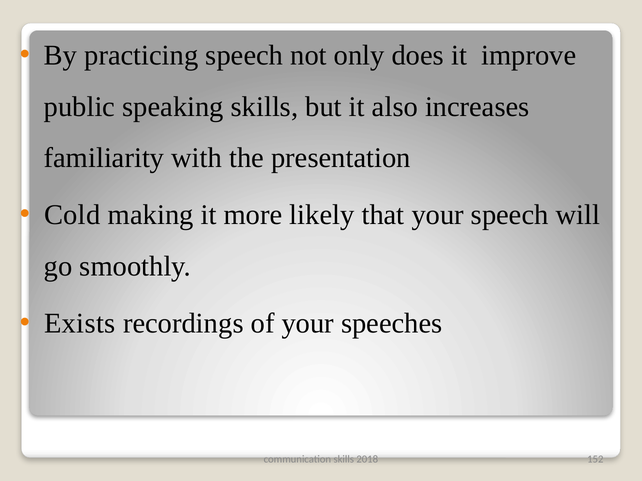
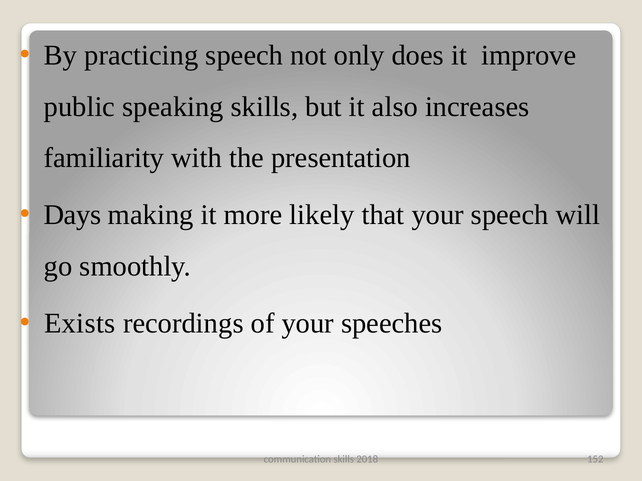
Cold: Cold -> Days (73, 215)
